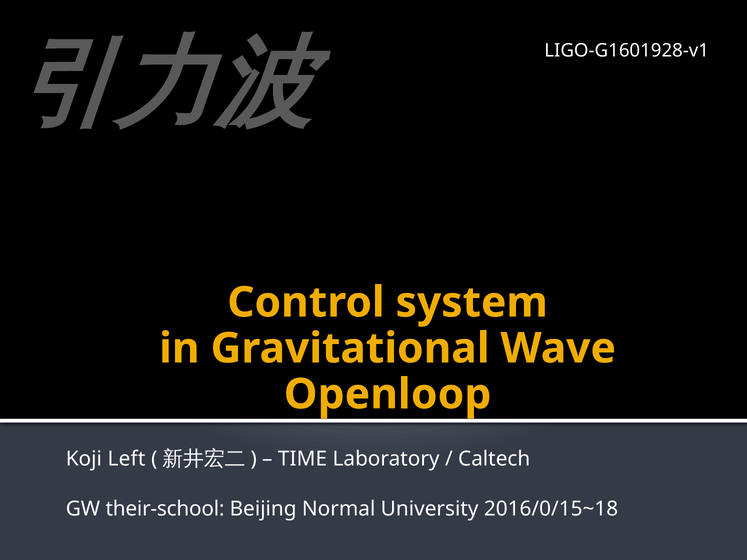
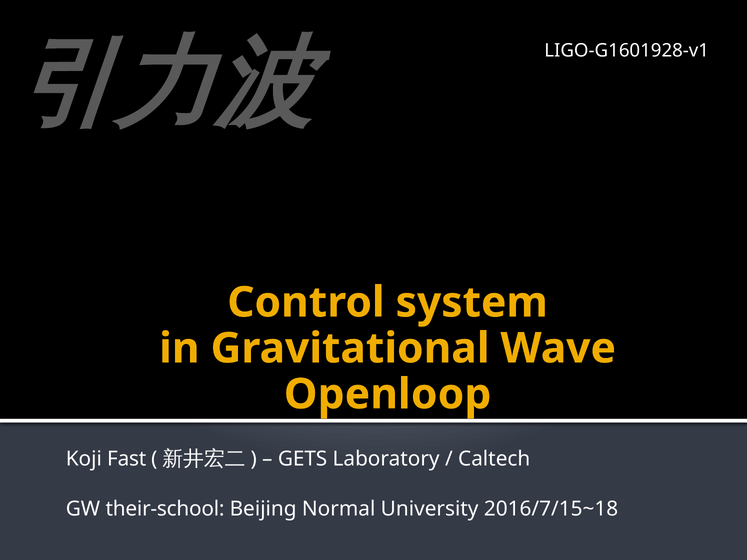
Left: Left -> Fast (127, 459)
TIME: TIME -> GETS (303, 459)
2016/0/15~18: 2016/0/15~18 -> 2016/7/15~18 (551, 509)
